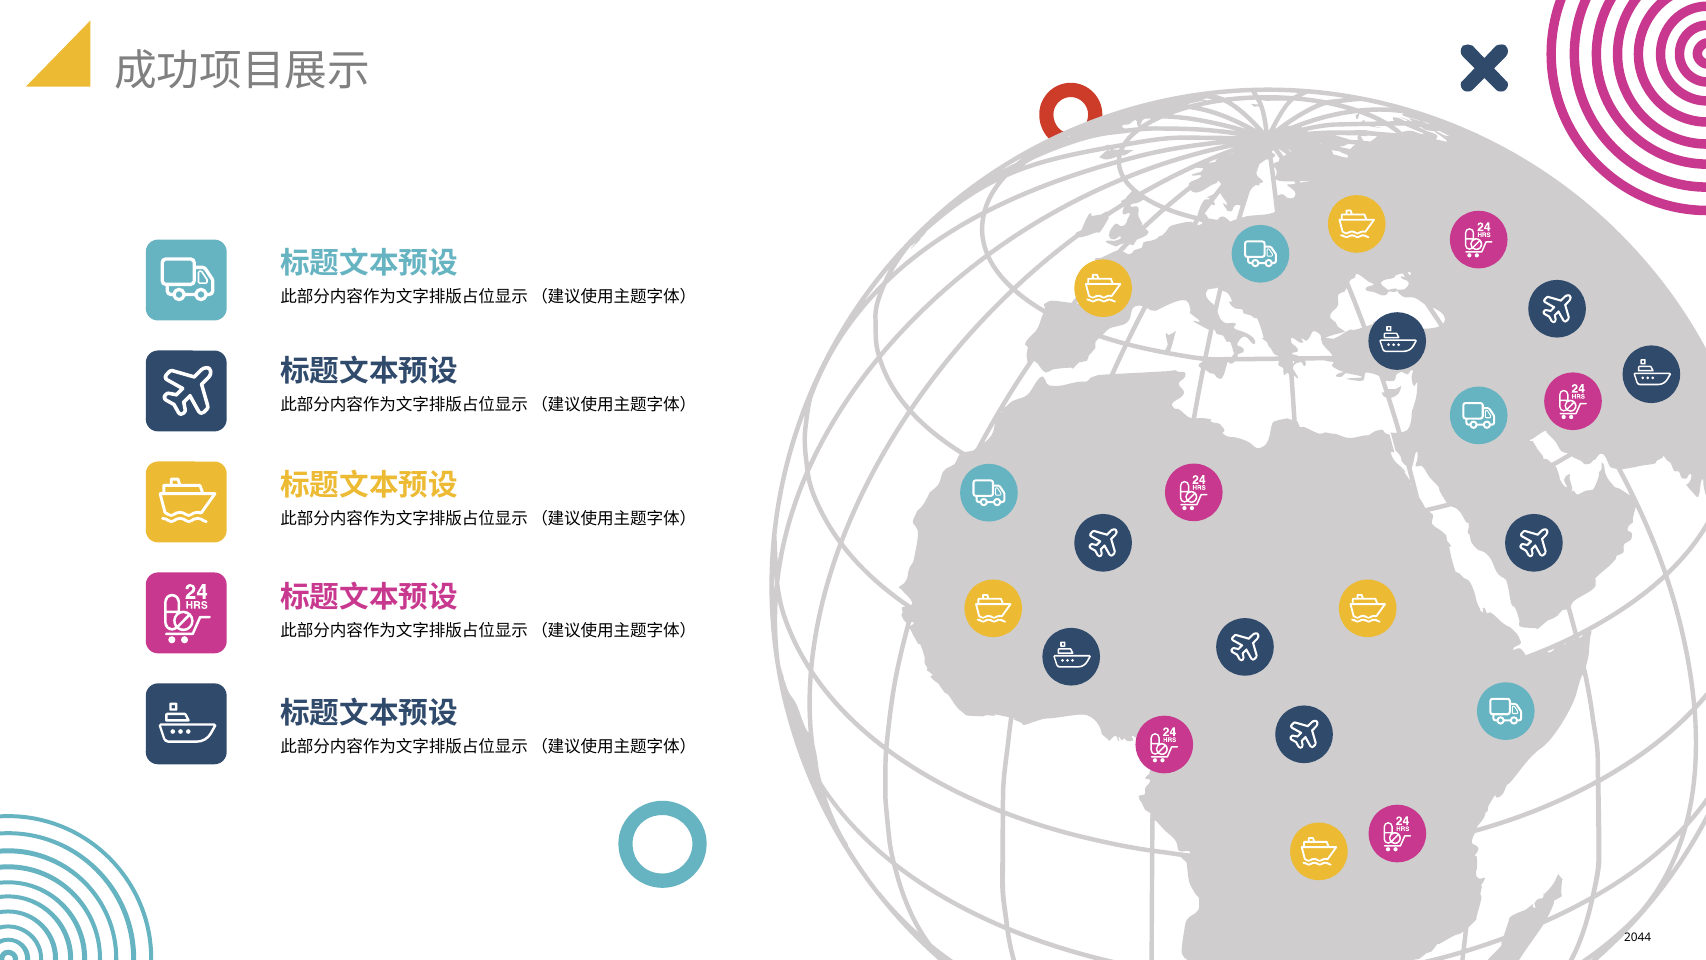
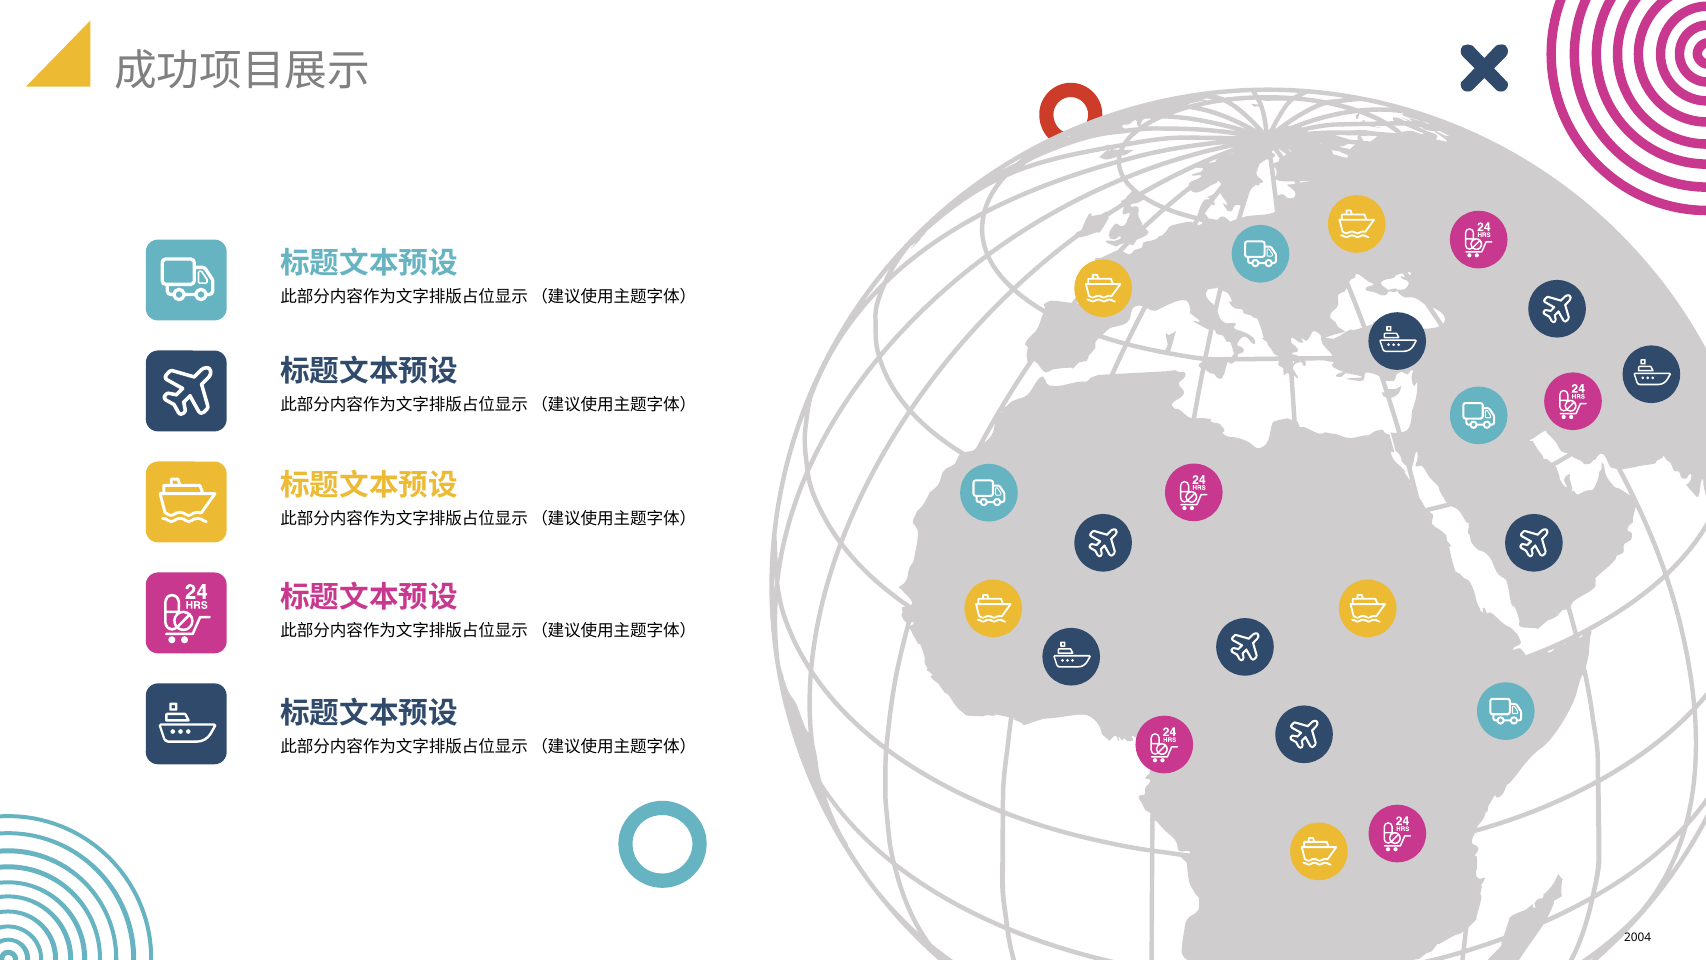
2044: 2044 -> 2004 (1638, 937)
